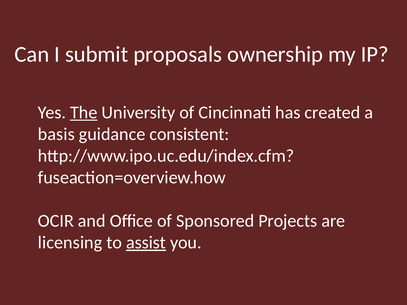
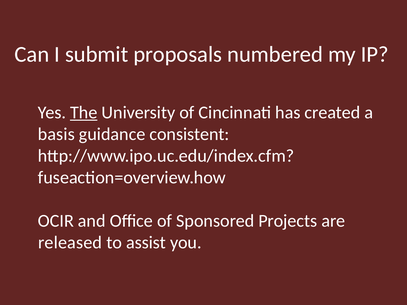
ownership: ownership -> numbered (275, 54)
licensing: licensing -> released (70, 243)
assist underline: present -> none (146, 243)
